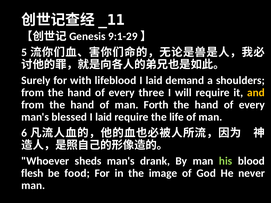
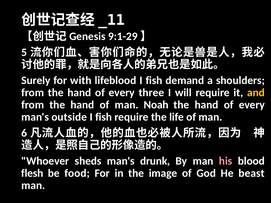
lifeblood I laid: laid -> fish (154, 81)
Forth: Forth -> Noah (156, 105)
blessed: blessed -> outside (69, 117)
laid: laid -> fish (104, 117)
drank: drank -> drunk (155, 161)
his colour: light green -> pink (226, 161)
never: never -> beast (252, 173)
